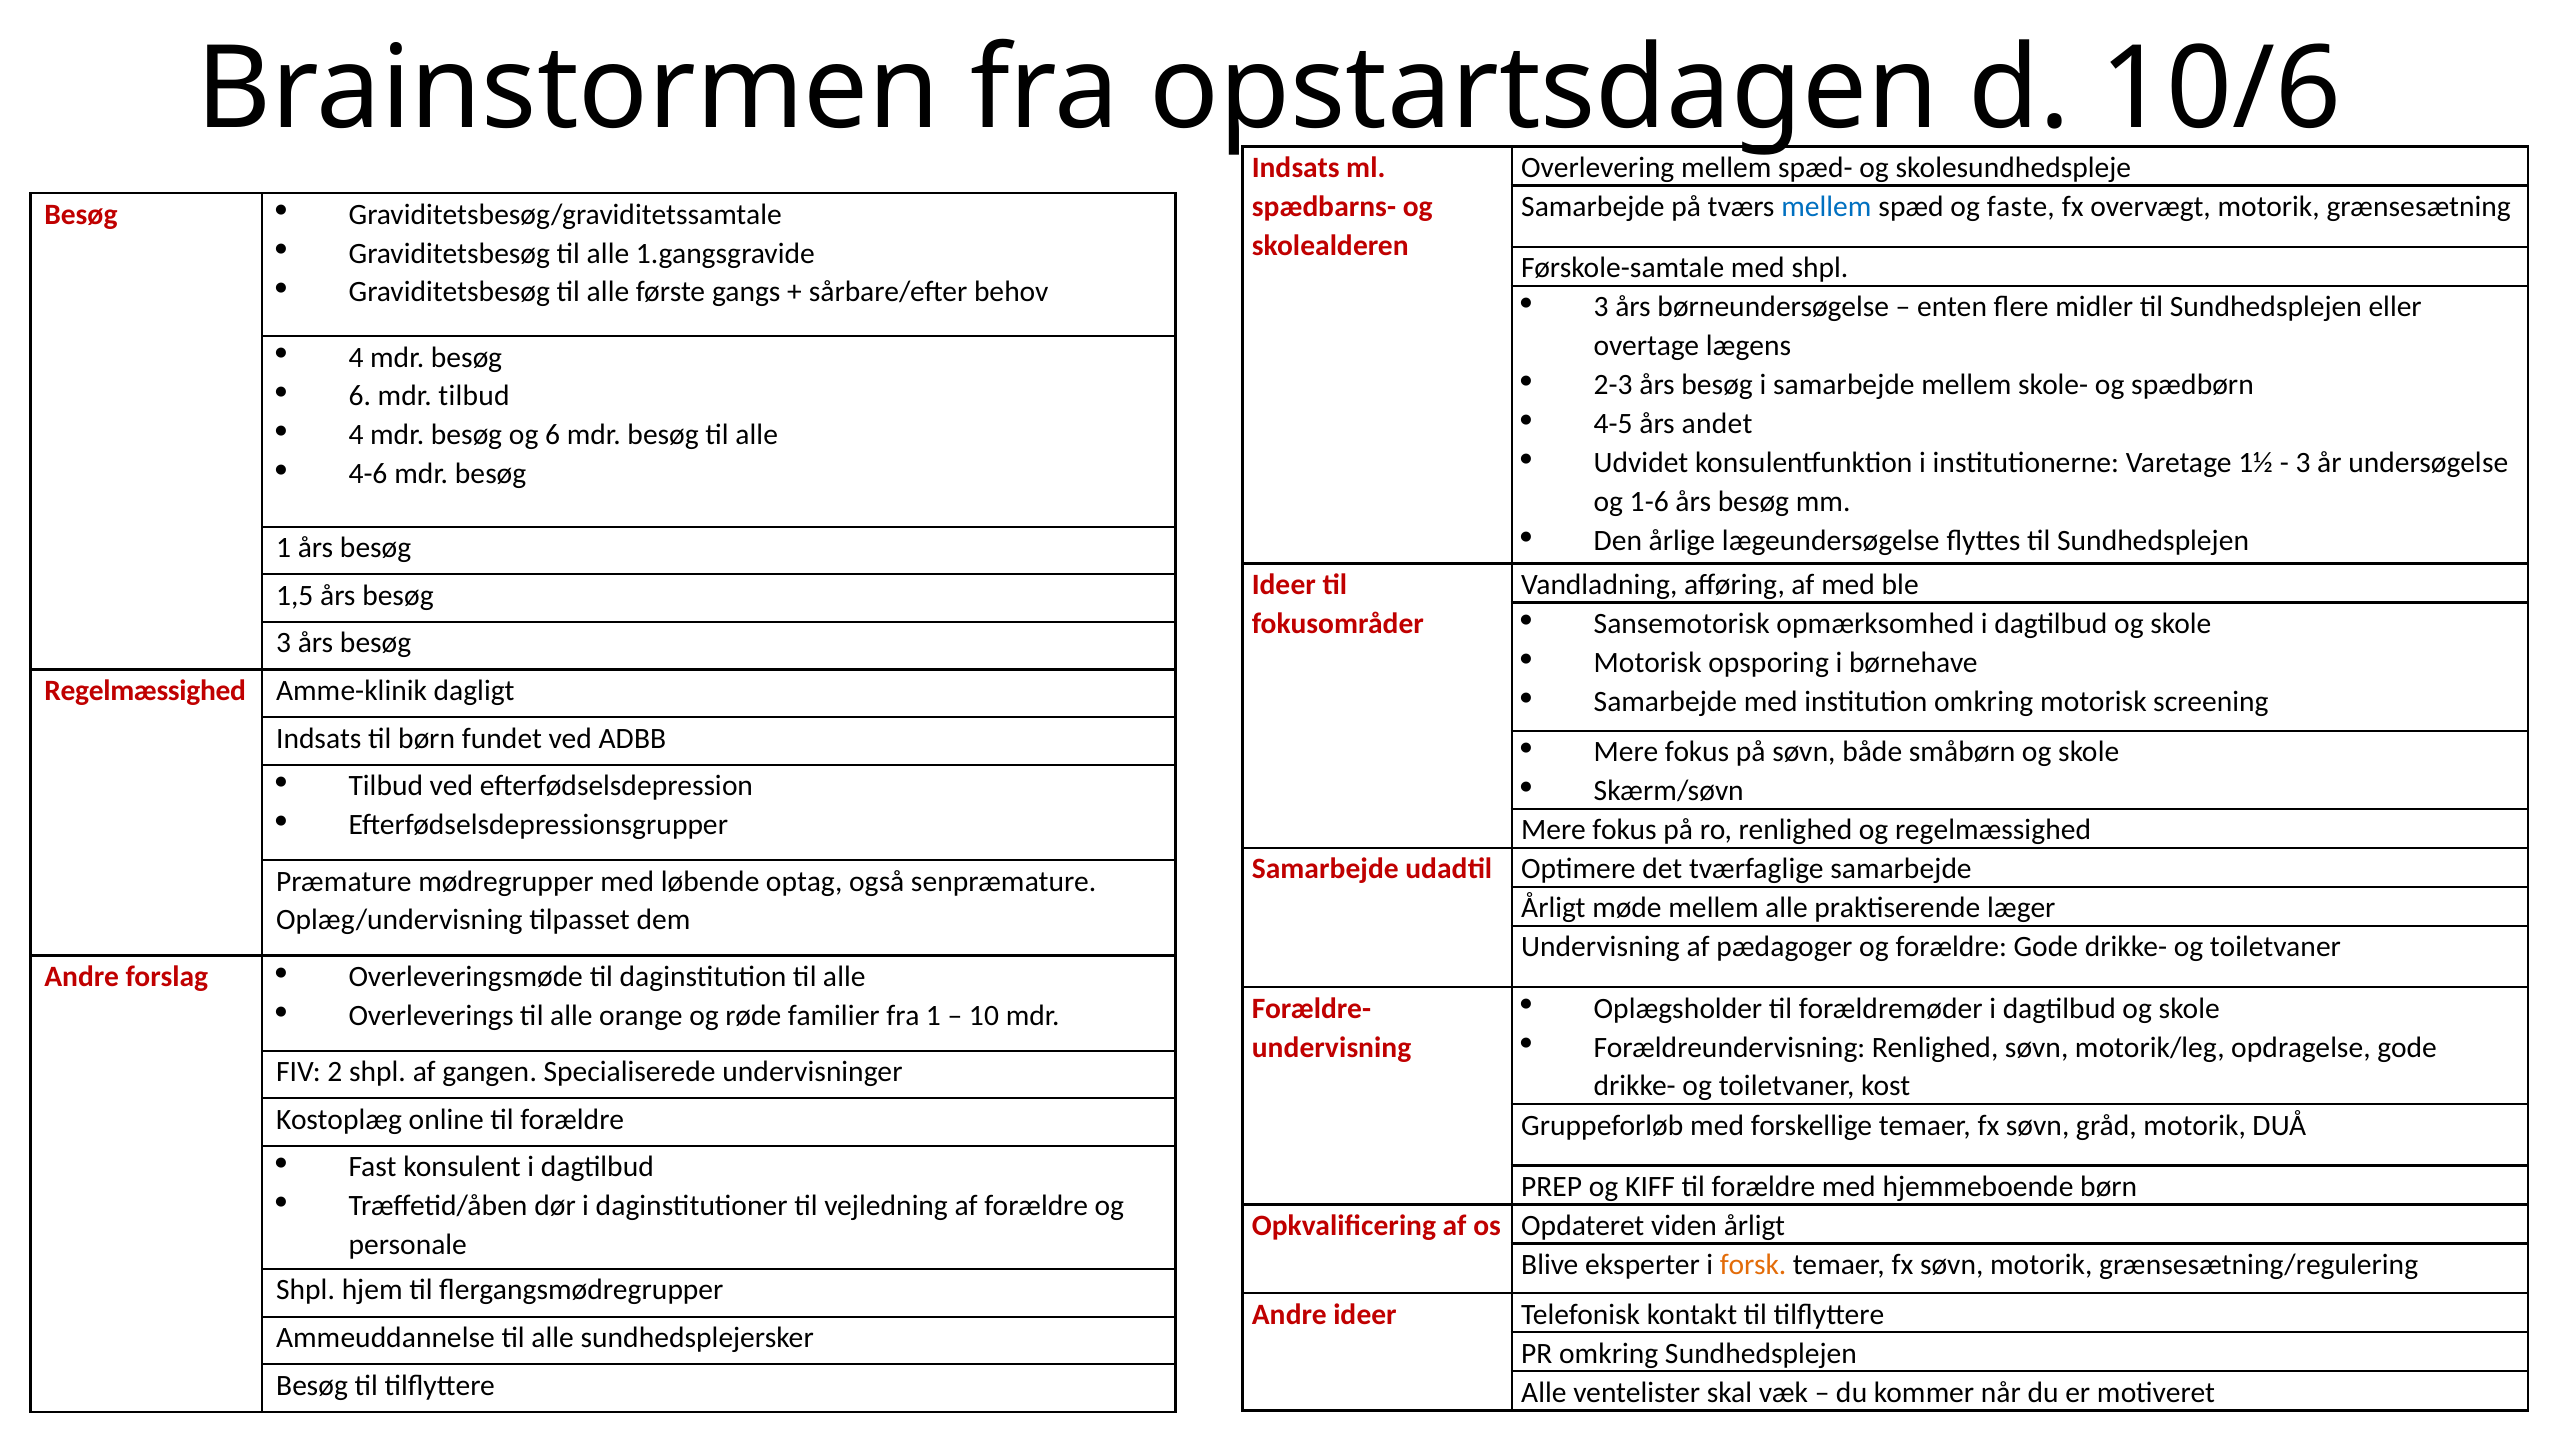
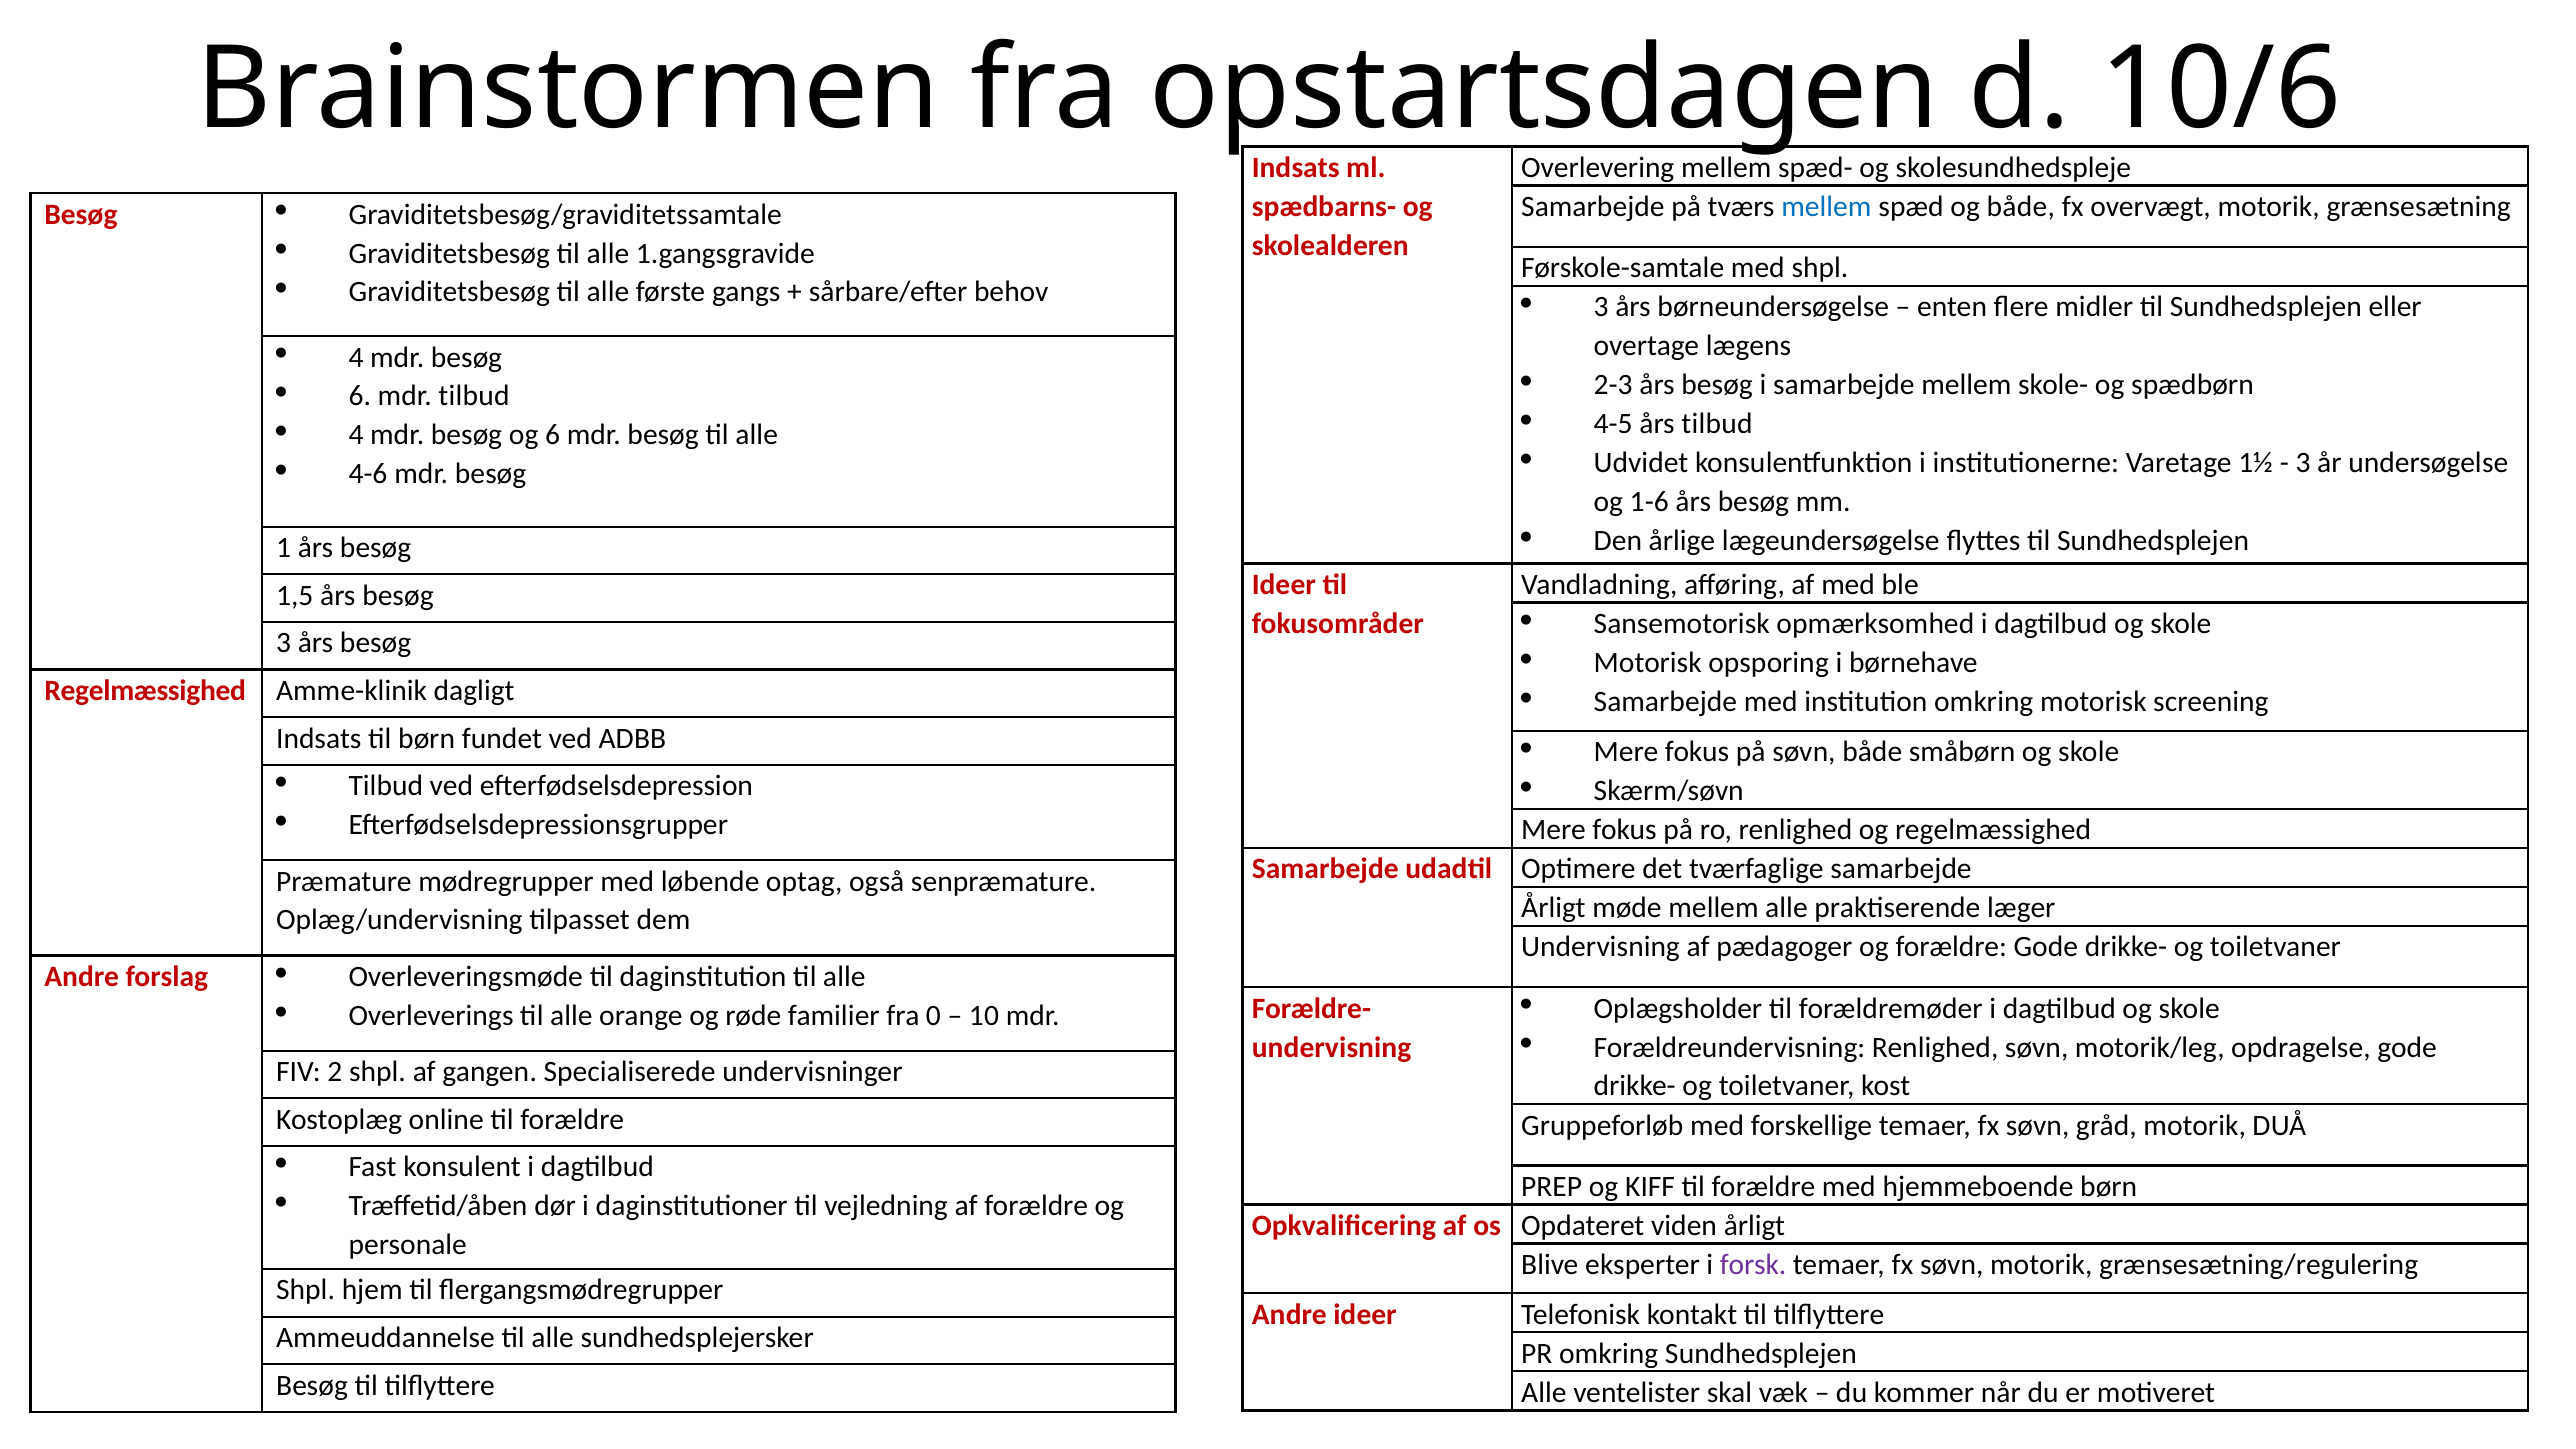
og faste: faste -> både (2021, 207)
års andet: andet -> tilbud (1717, 424)
fra 1: 1 -> 0 (933, 1016)
forsk colour: orange -> purple (1753, 1265)
